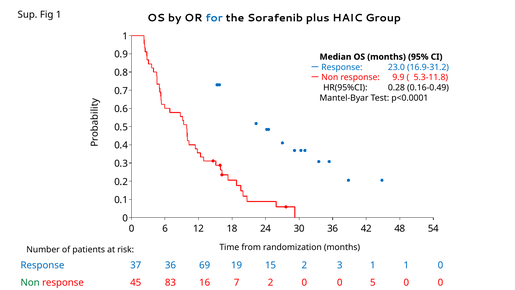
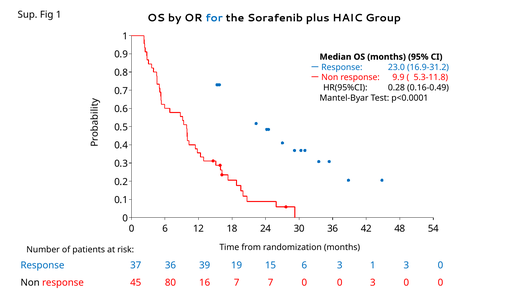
69: 69 -> 39 (205, 265)
15 2: 2 -> 6 (304, 265)
1 1: 1 -> 3 (406, 265)
Non colour: green -> black (30, 282)
83: 83 -> 80 (170, 282)
7 2: 2 -> 7 (271, 282)
0 5: 5 -> 3 (373, 282)
